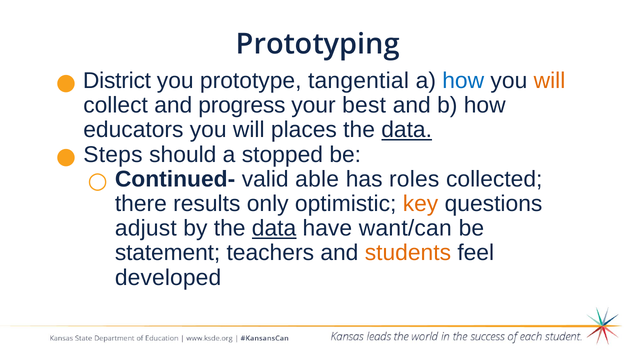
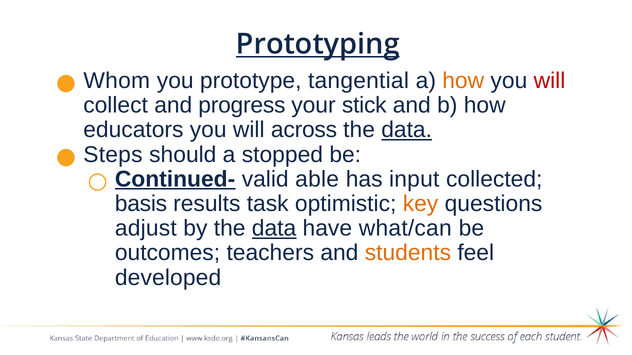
Prototyping underline: none -> present (318, 44)
District: District -> Whom (117, 81)
how colour: blue -> orange (463, 81)
will colour: orange -> red (550, 81)
best: best -> stick (364, 105)
places: places -> across (304, 130)
Continued- underline: none -> present (175, 179)
roles: roles -> input (414, 179)
there: there -> basis (141, 204)
only: only -> task (268, 204)
want/can: want/can -> what/can (405, 229)
statement: statement -> outcomes (167, 253)
